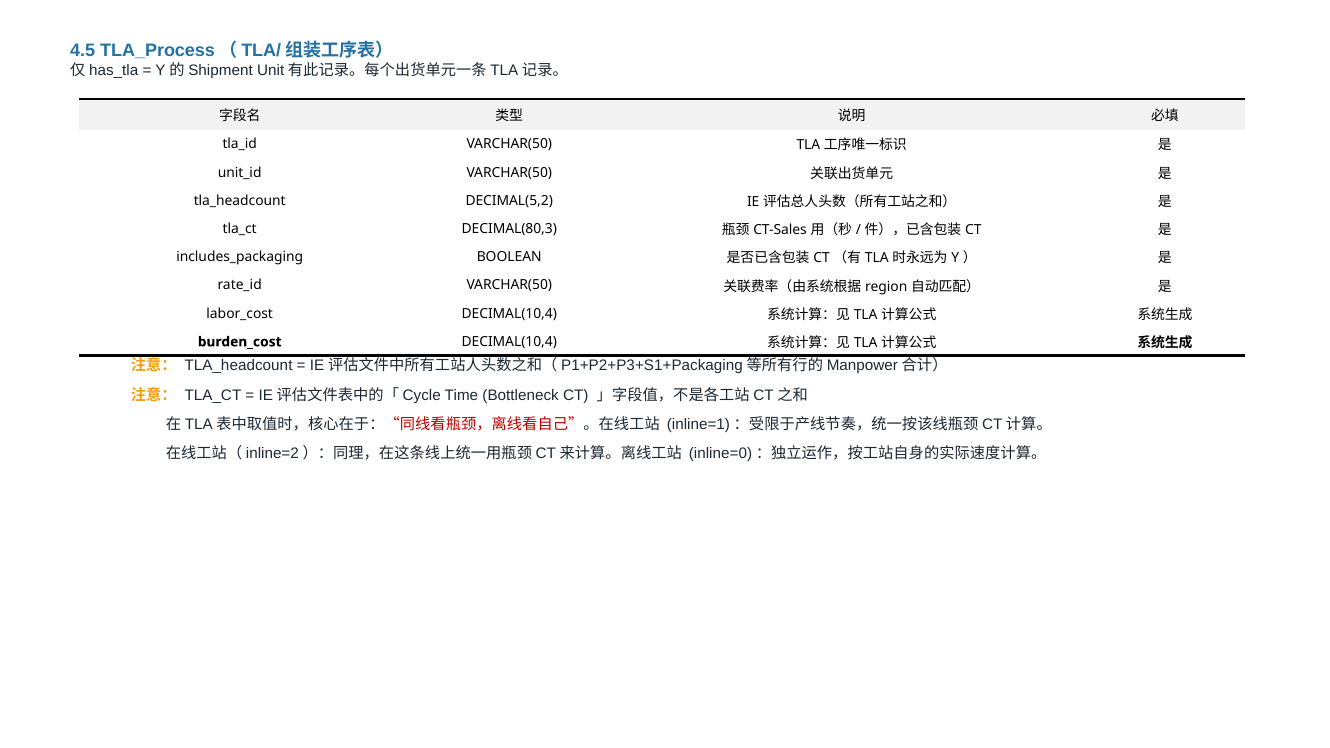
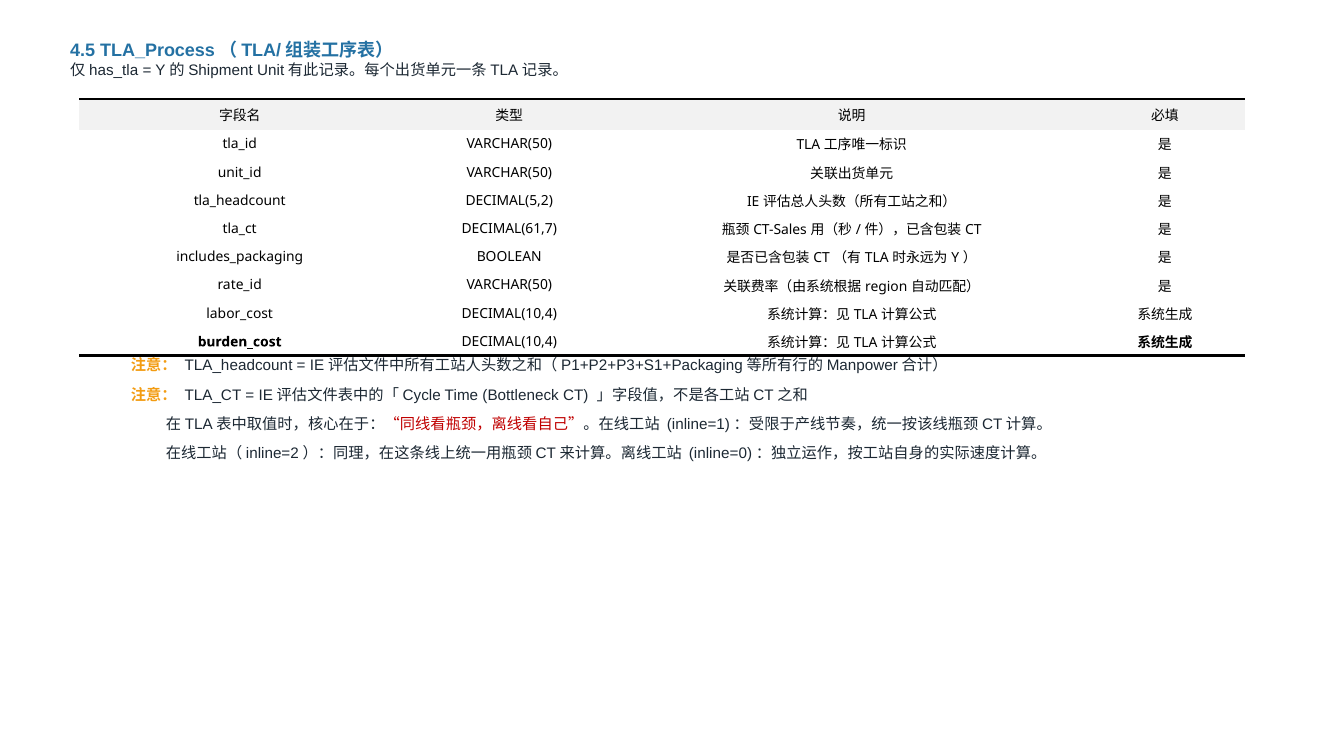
DECIMAL(80,3: DECIMAL(80,3 -> DECIMAL(61,7 (509, 229)
